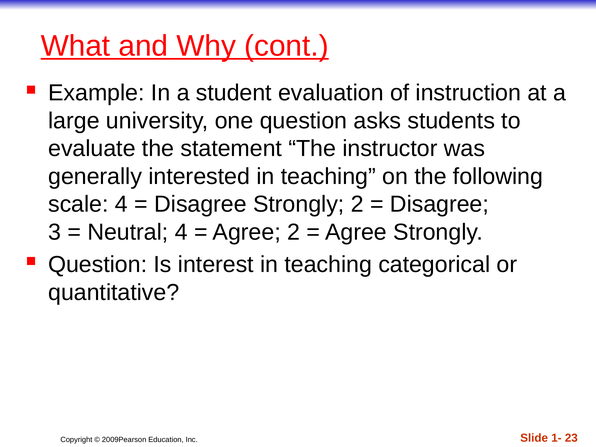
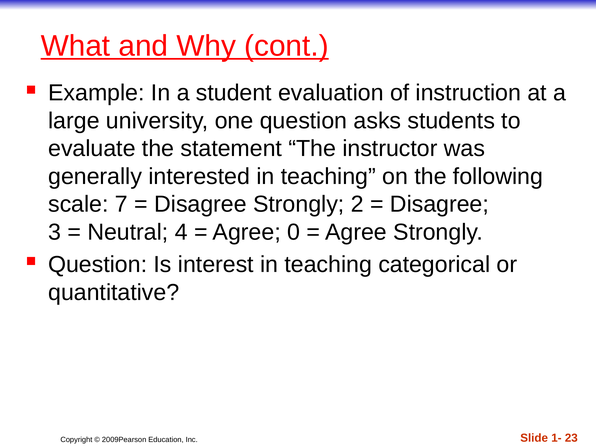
scale 4: 4 -> 7 (121, 204)
Agree 2: 2 -> 0 (294, 232)
